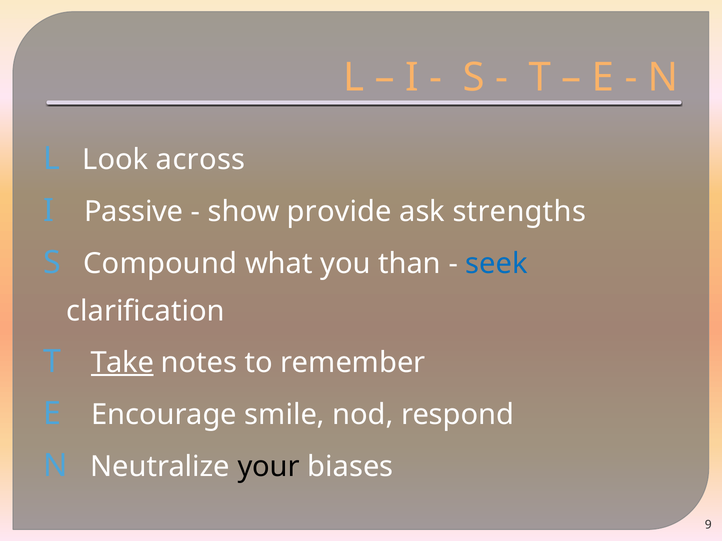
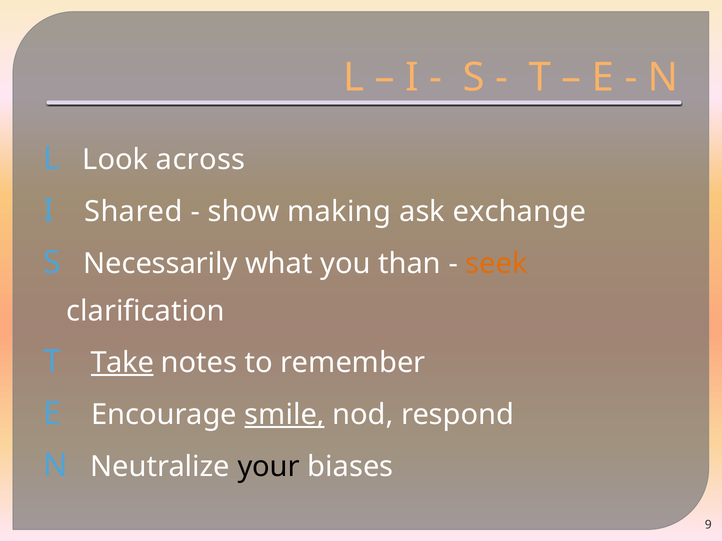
Passive: Passive -> Shared (133, 212)
provide: provide -> making (339, 212)
strengths: strengths -> exchange (519, 212)
Compound: Compound -> Necessarily (160, 264)
seek colour: blue -> orange (496, 264)
smile underline: none -> present (285, 415)
